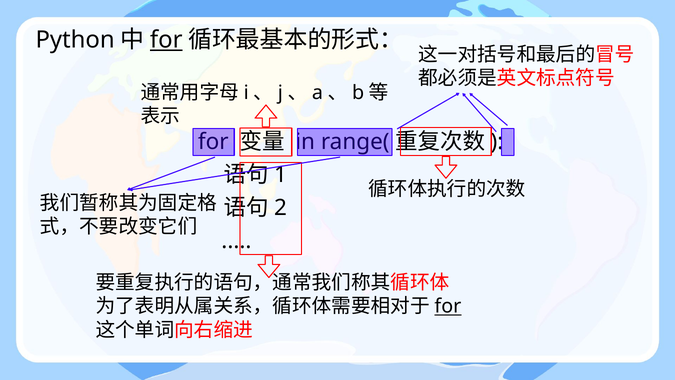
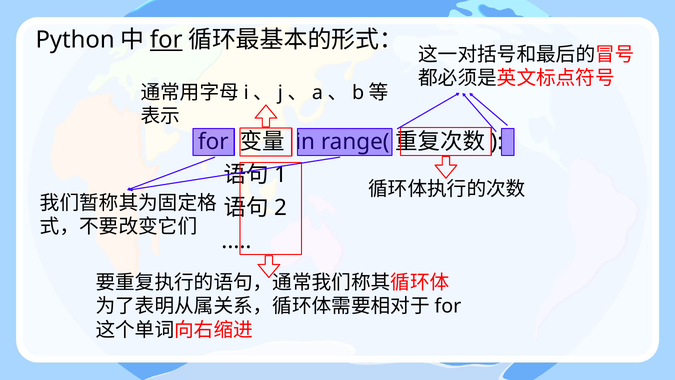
for underline: present -> none (448, 306)
